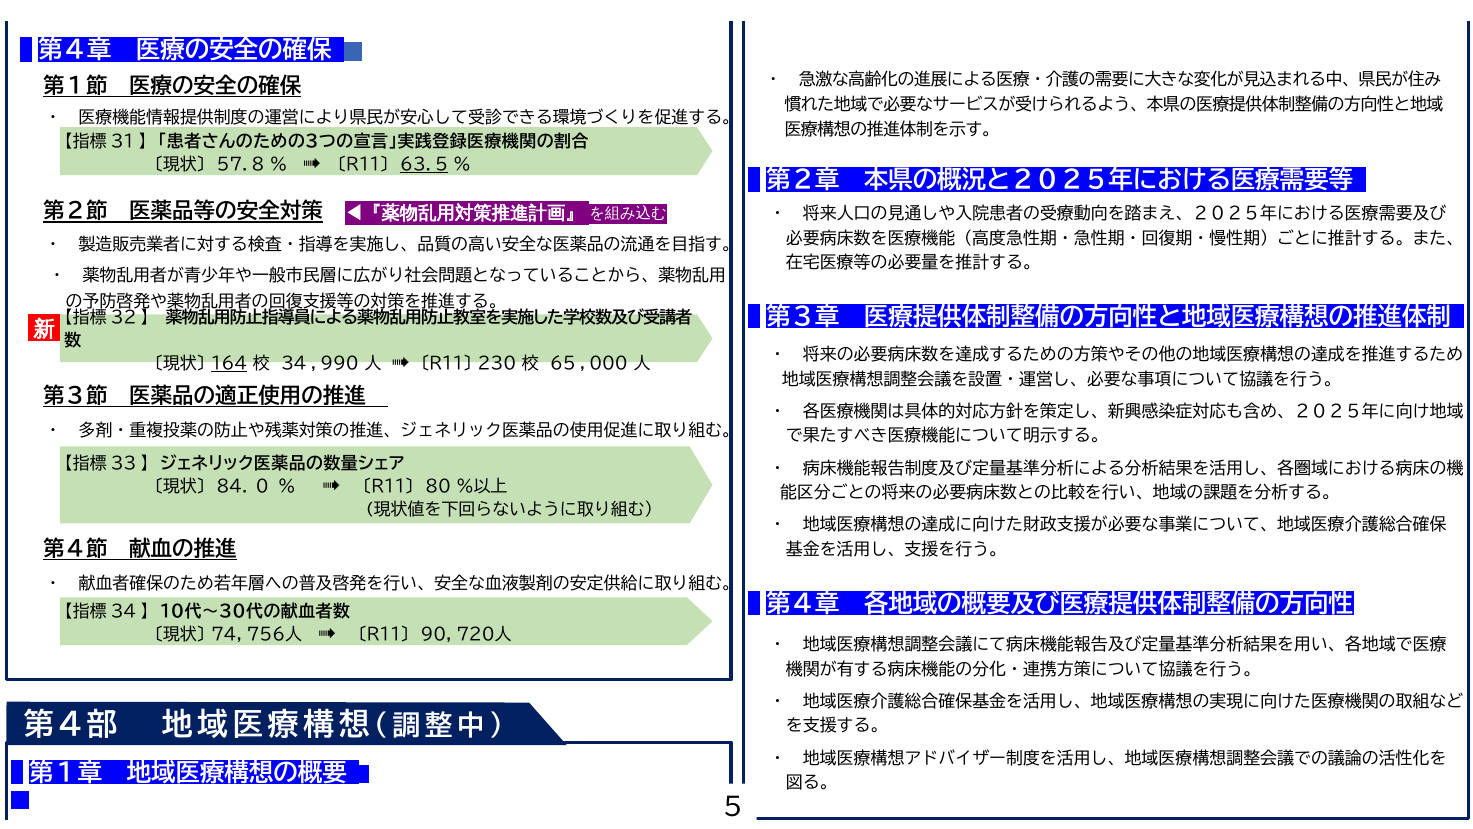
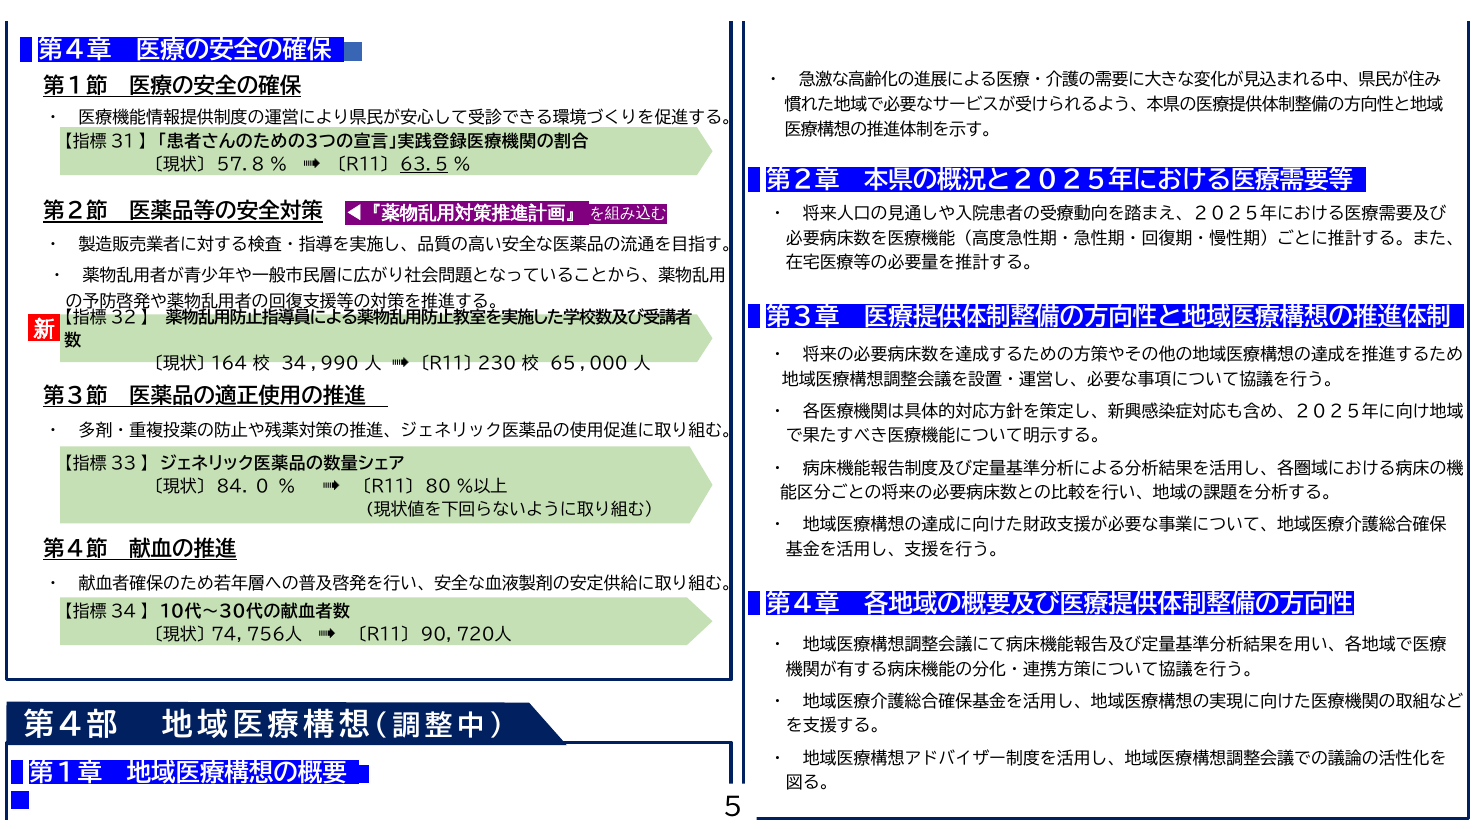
１６４ underline: present -> none (229, 364)
